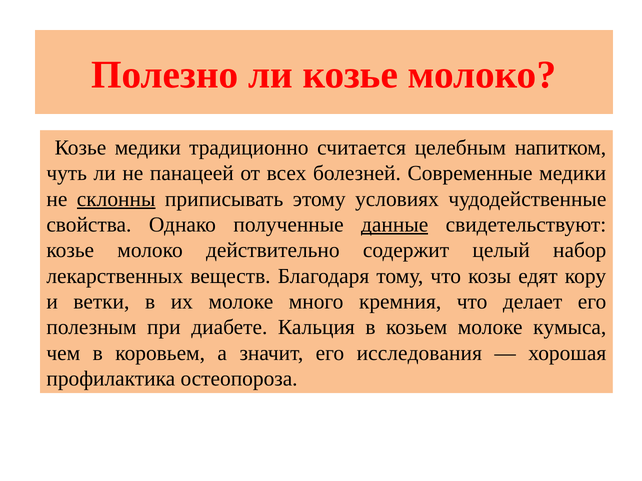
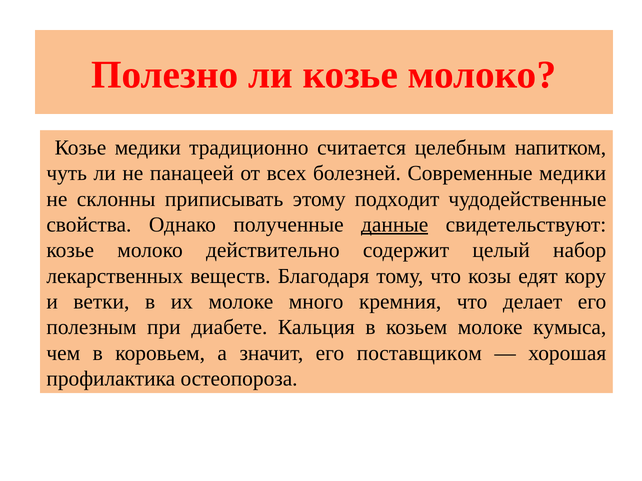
склонны underline: present -> none (116, 199)
условиях: условиях -> подходит (397, 199)
исследования: исследования -> поставщиком (419, 353)
